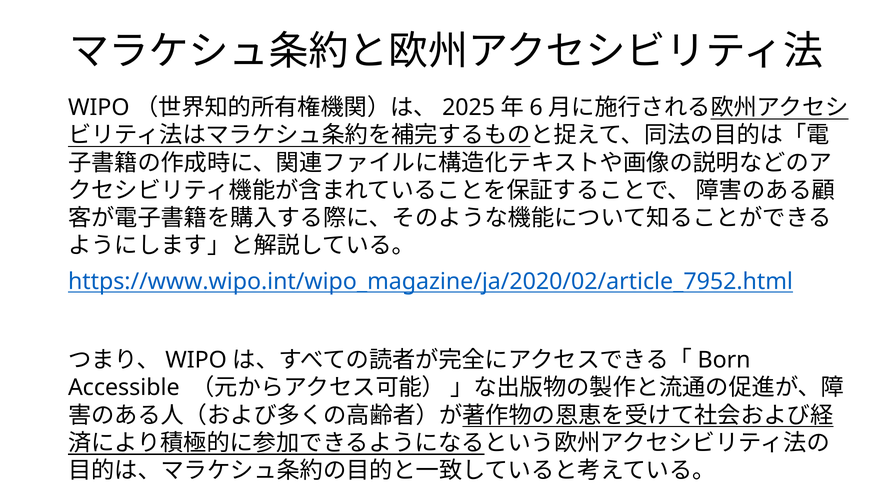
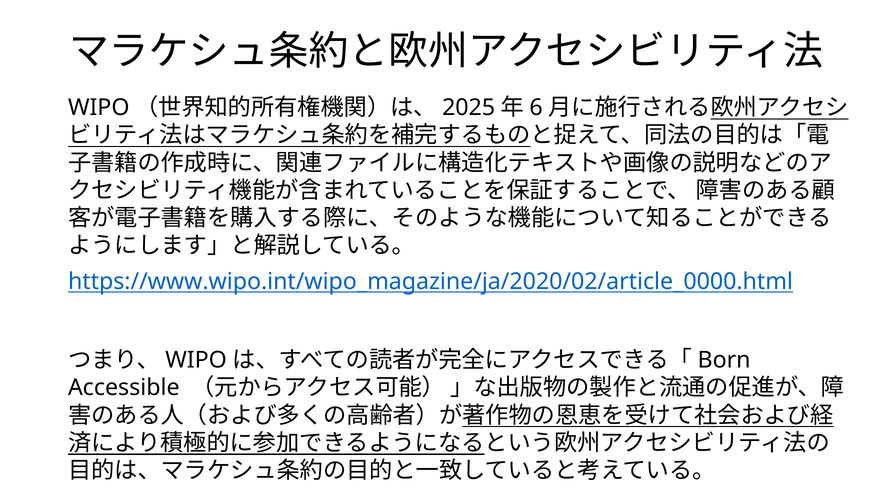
https://www.wipo.int/wipo_magazine/ja/2020/02/article_7952.html: https://www.wipo.int/wipo_magazine/ja/2020/02/article_7952.html -> https://www.wipo.int/wipo_magazine/ja/2020/02/article_0000.html (430, 281)
